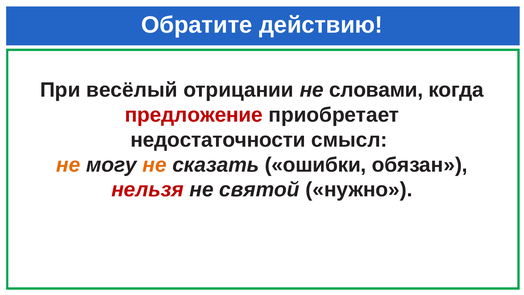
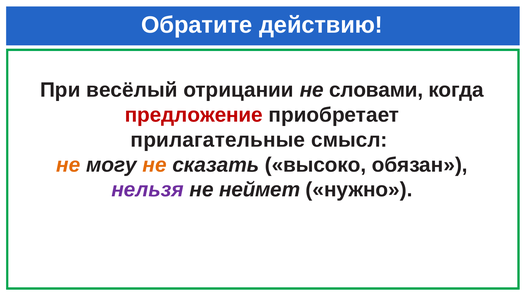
недостаточности: недостаточности -> прилагательные (218, 140)
ошибки: ошибки -> высоко (316, 165)
нельзя colour: red -> purple (147, 190)
святой: святой -> неймет (260, 190)
